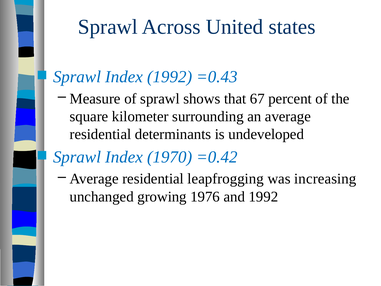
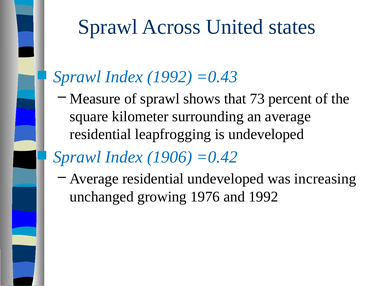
67: 67 -> 73 (257, 99)
determinants: determinants -> leapfrogging (173, 134)
1970: 1970 -> 1906 (170, 157)
residential leapfrogging: leapfrogging -> undeveloped (226, 179)
